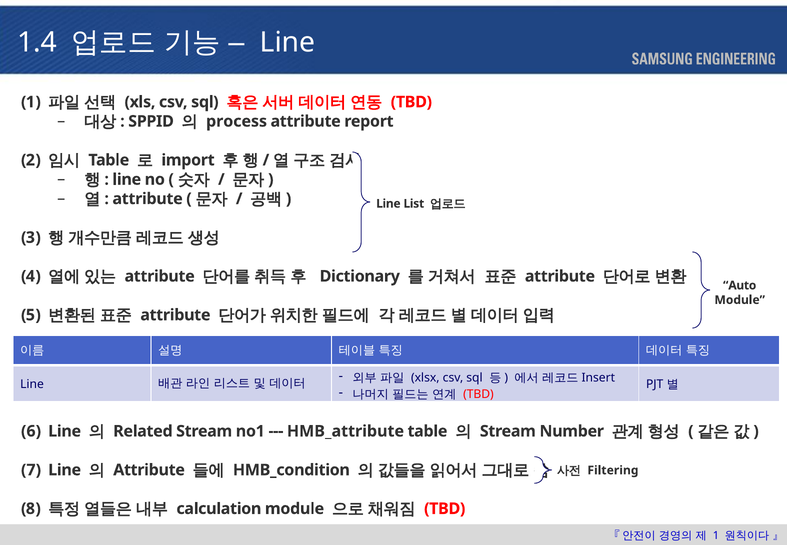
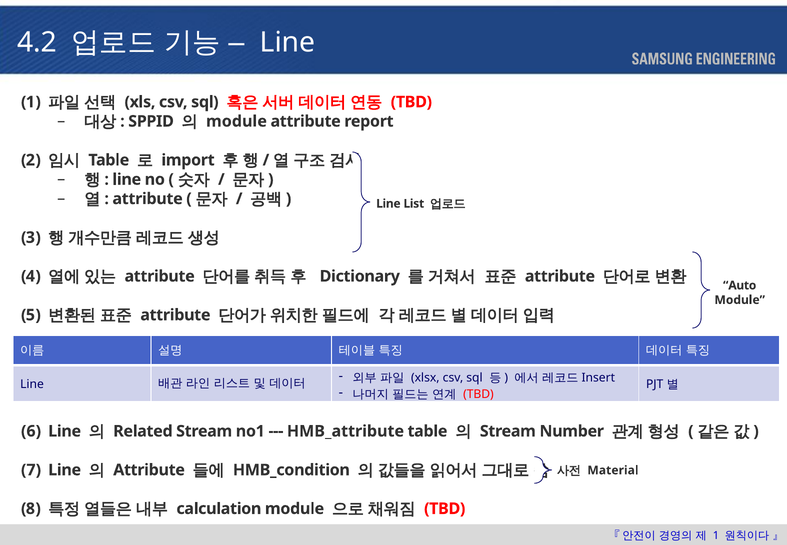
1.4: 1.4 -> 4.2 (37, 42)
process: process -> module (236, 121)
Filtering: Filtering -> Material (613, 470)
